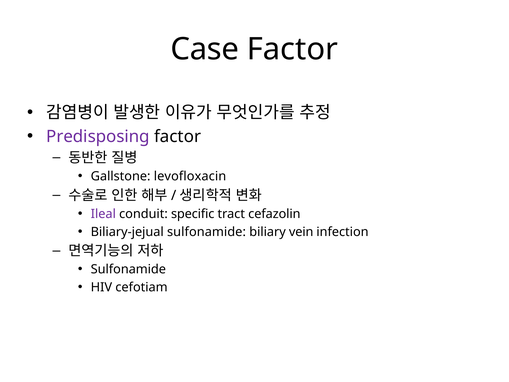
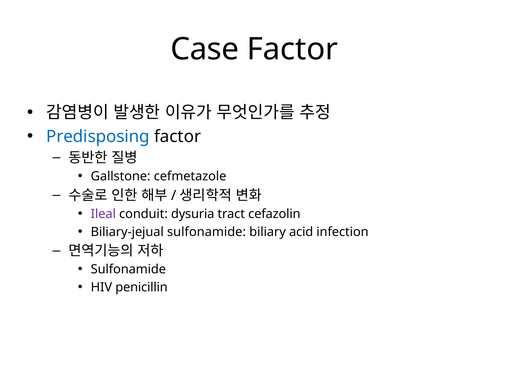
Predisposing colour: purple -> blue (98, 136)
levofloxacin: levofloxacin -> cefmetazole (190, 176)
specific: specific -> dysuria (193, 214)
vein: vein -> acid (301, 232)
cefotiam: cefotiam -> penicillin (142, 287)
